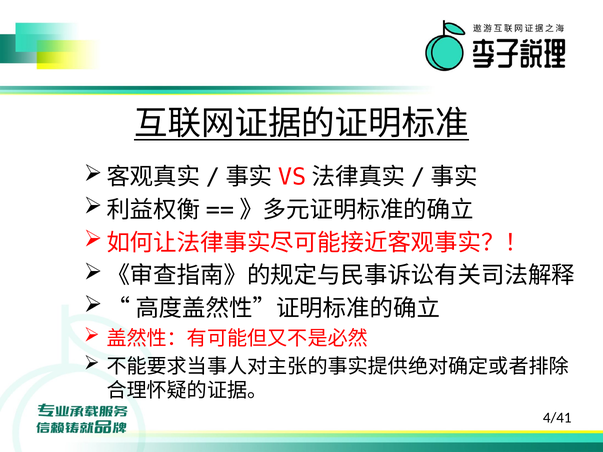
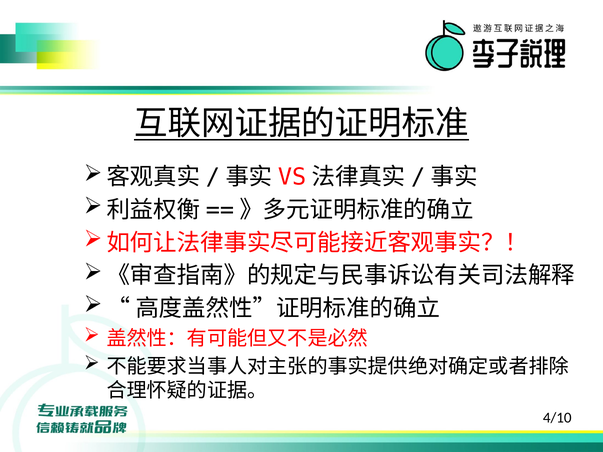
4/41: 4/41 -> 4/10 (557, 418)
